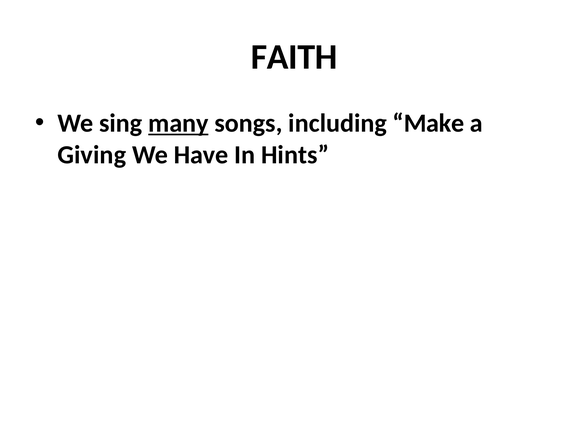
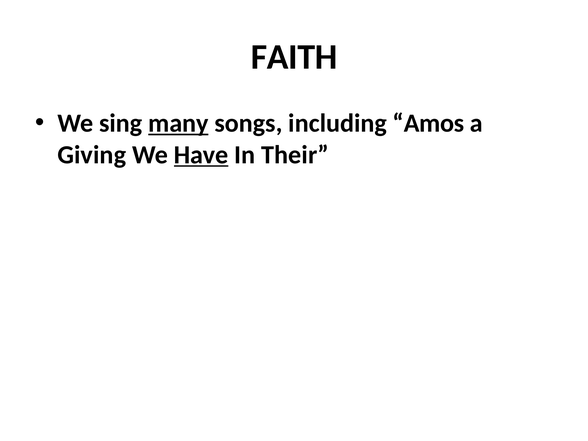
Make: Make -> Amos (428, 123)
Have underline: none -> present (201, 155)
Hints: Hints -> Their (295, 155)
